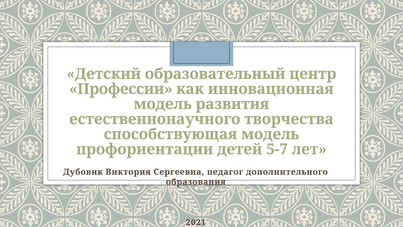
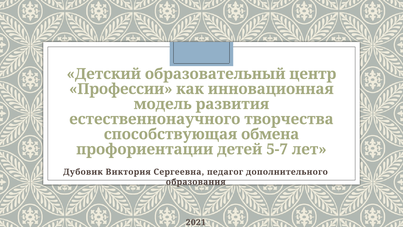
способствующая модель: модель -> обмена (270, 134)
